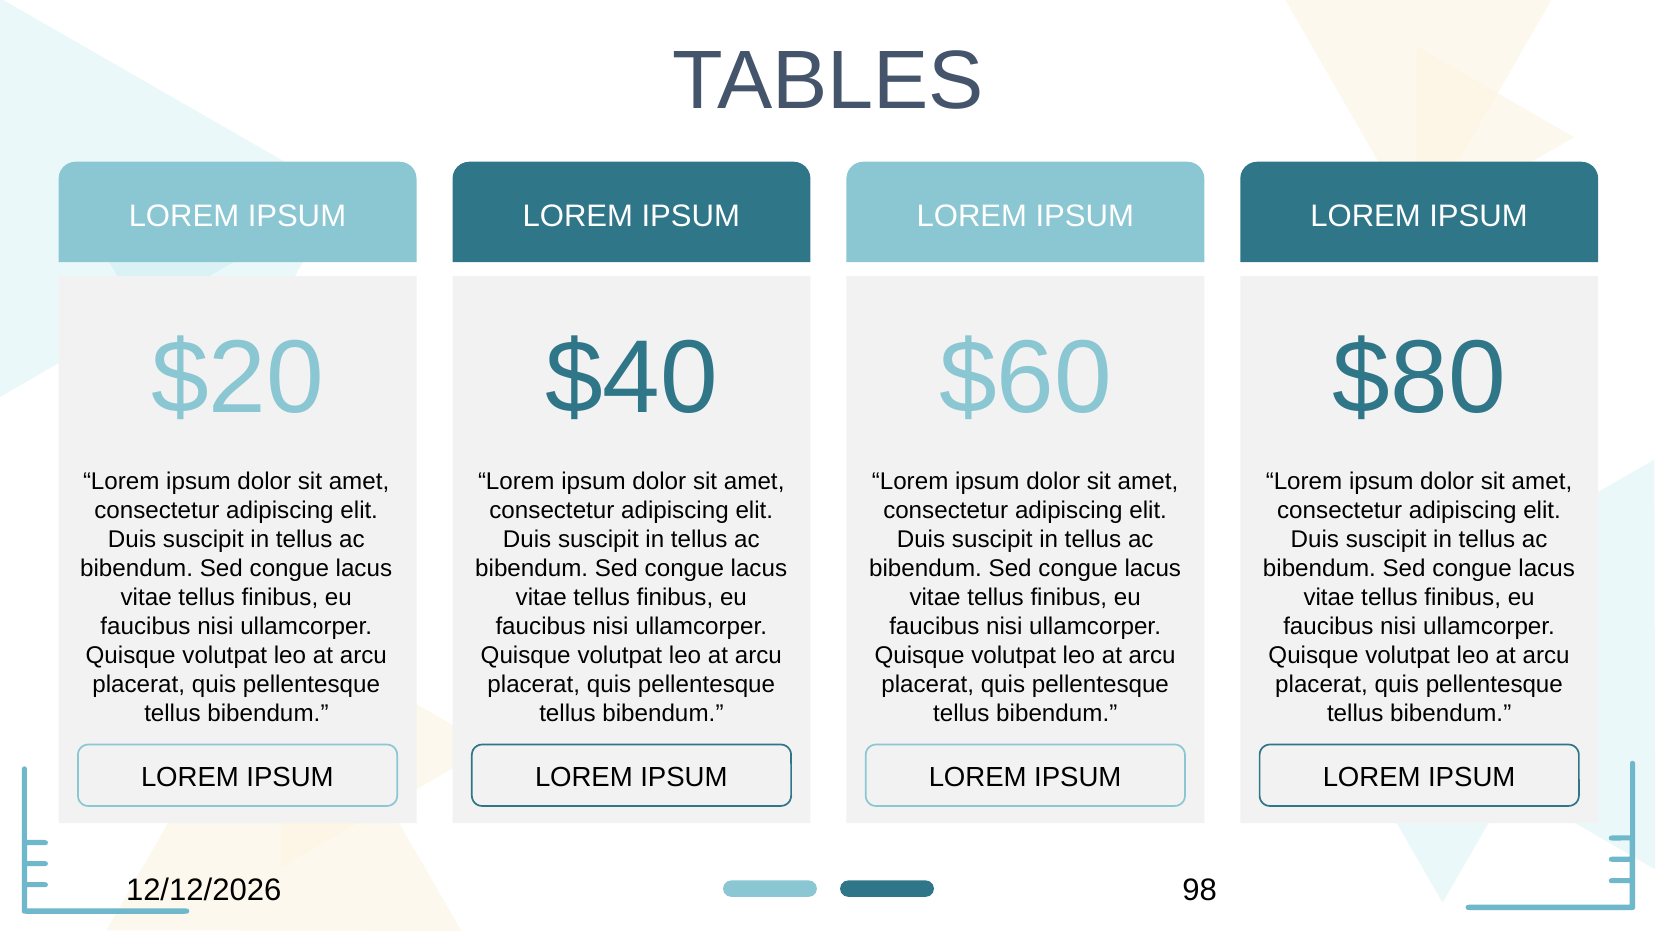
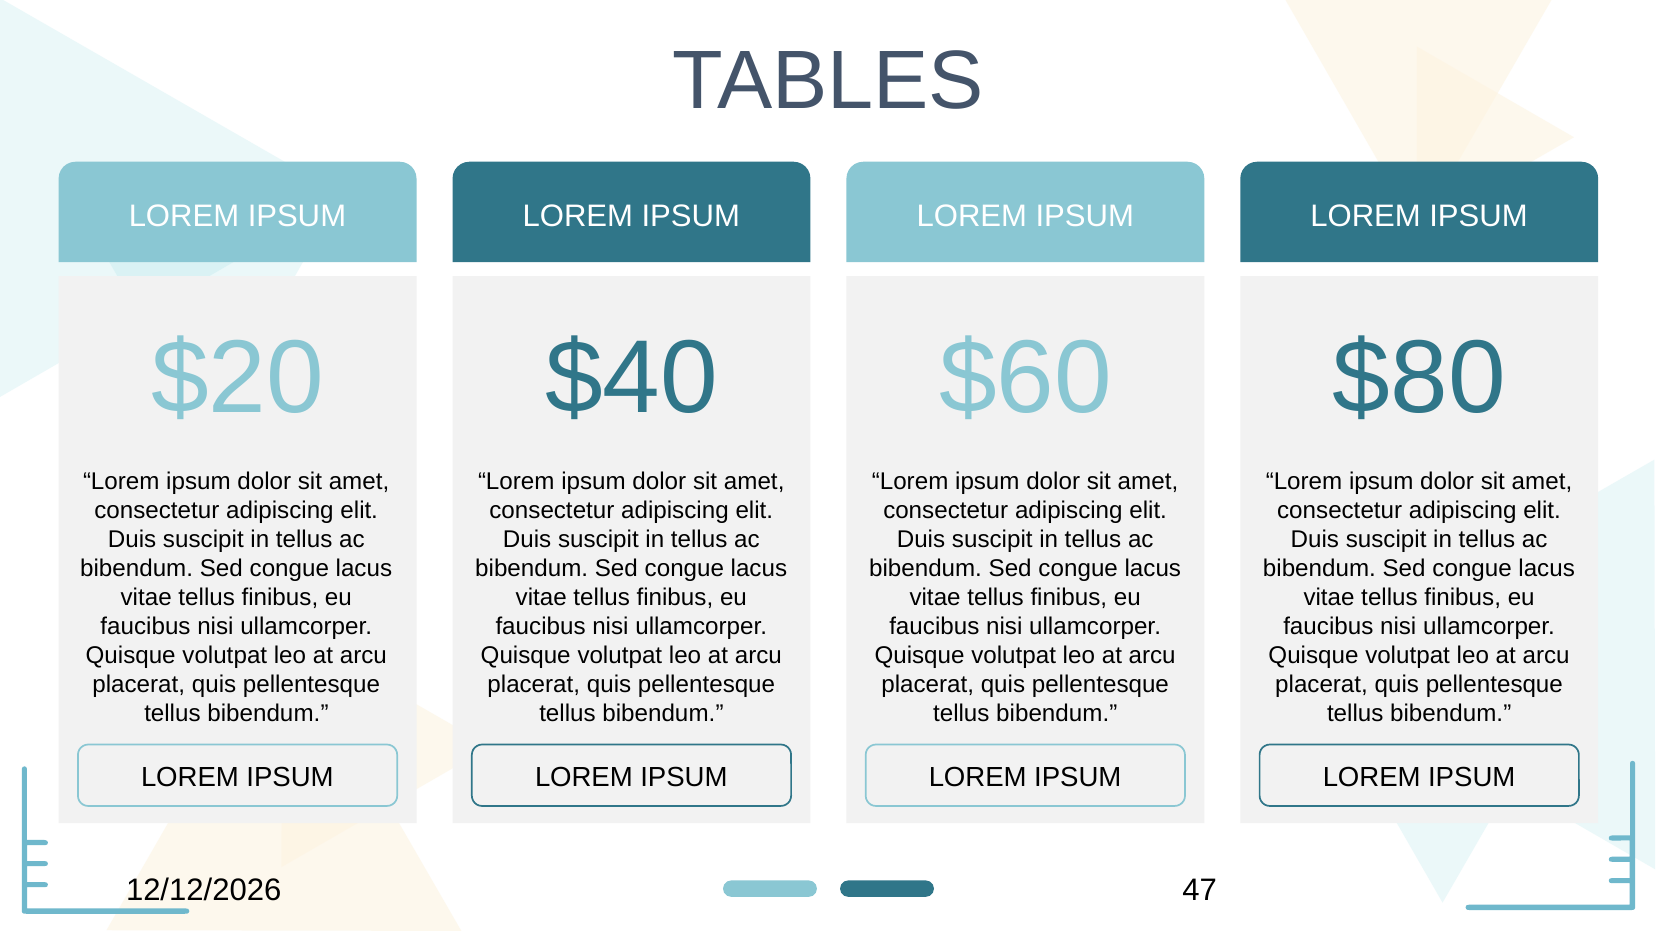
98: 98 -> 47 (1200, 891)
